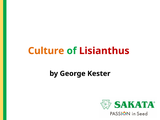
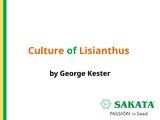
Lisianthus colour: red -> orange (104, 51)
